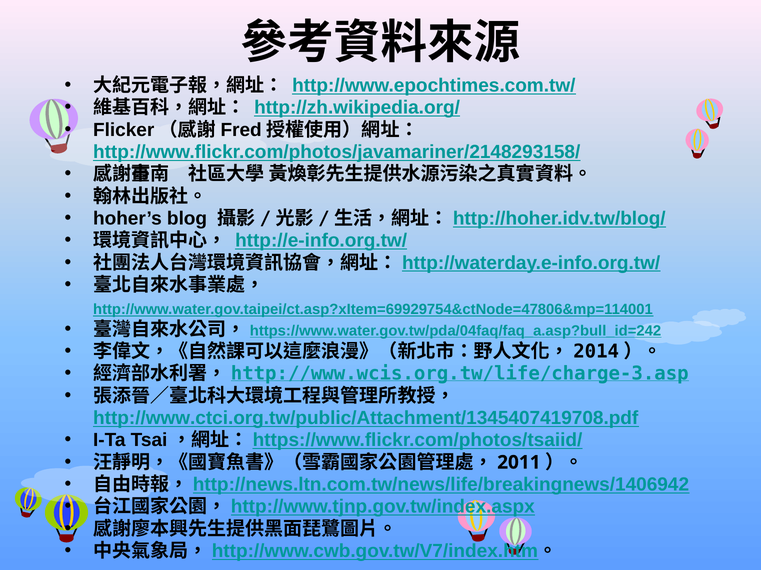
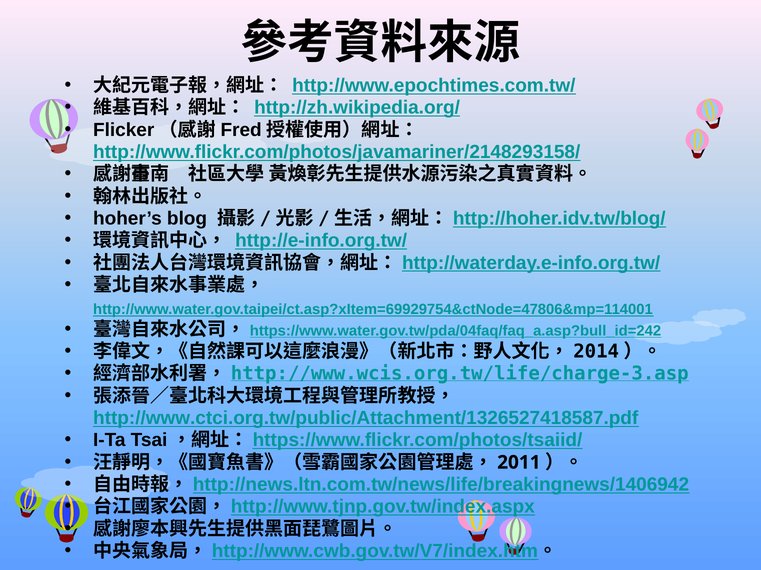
http://www.ctci.org.tw/public/Attachment/1345407419708.pdf: http://www.ctci.org.tw/public/Attachment/1345407419708.pdf -> http://www.ctci.org.tw/public/Attachment/1326527418587.pdf (366, 419)
